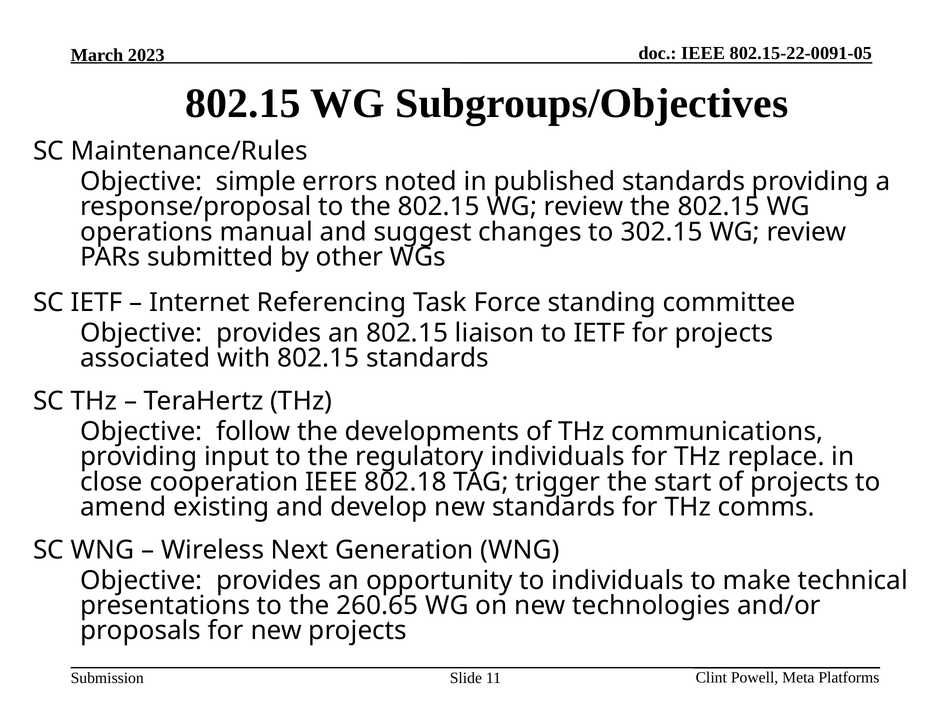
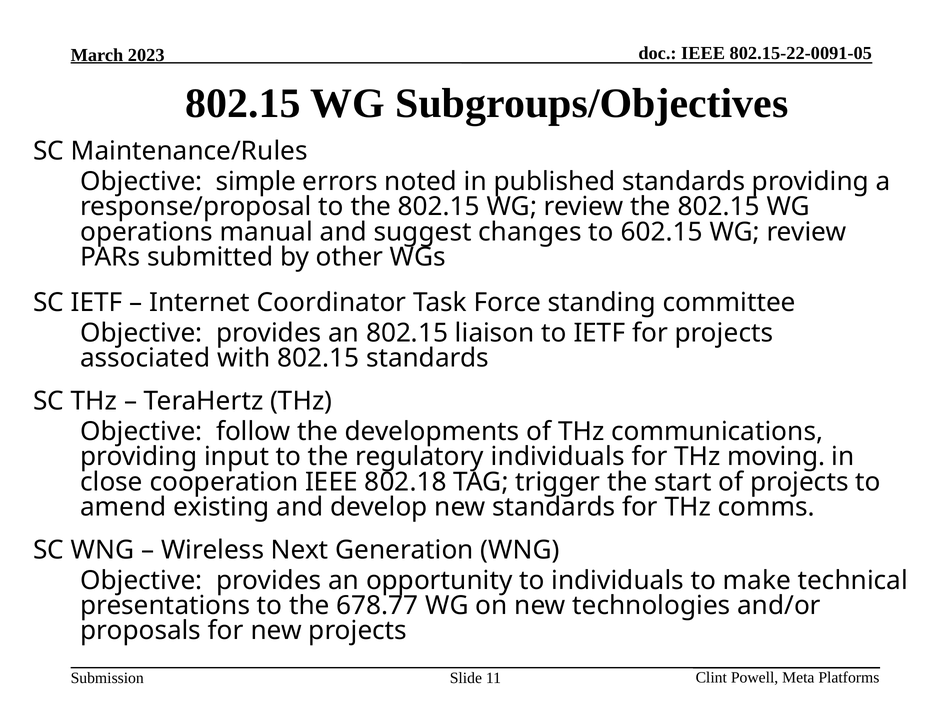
302.15: 302.15 -> 602.15 (662, 232)
Referencing: Referencing -> Coordinator (332, 303)
replace: replace -> moving (776, 457)
260.65: 260.65 -> 678.77 (377, 606)
